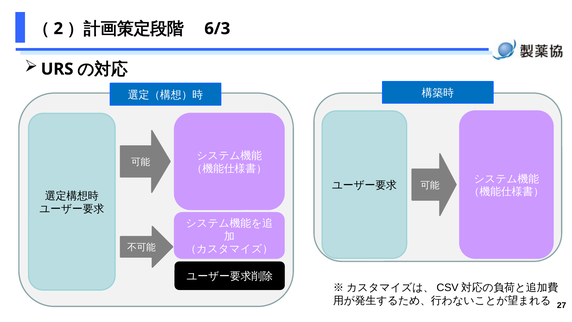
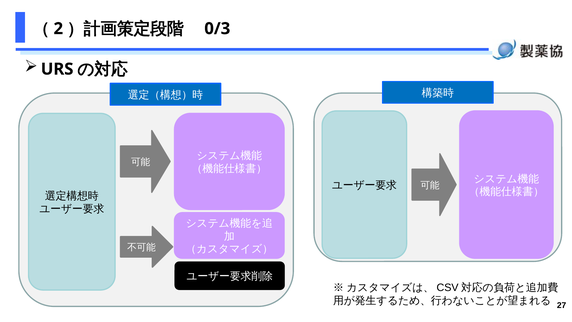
6/3: 6/3 -> 0/3 (217, 29)
